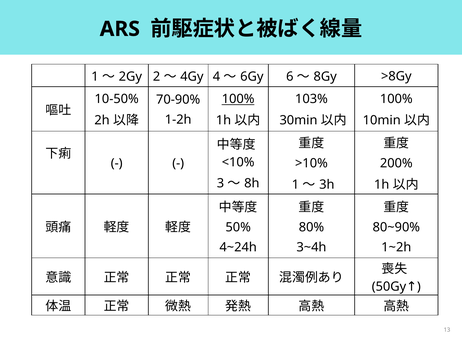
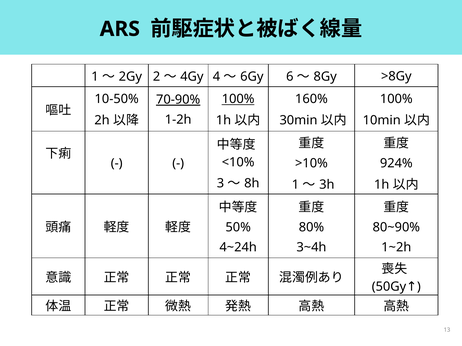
103%: 103% -> 160% (311, 99)
70-90% underline: none -> present (178, 100)
200%: 200% -> 924% (396, 164)
